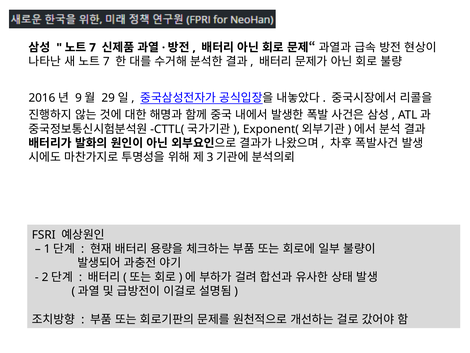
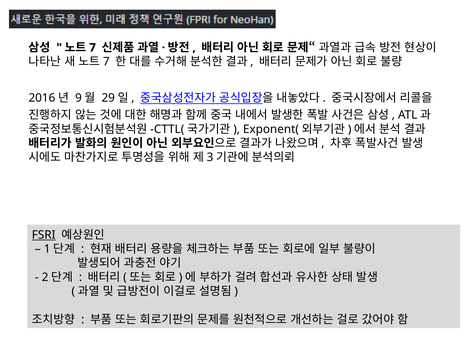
FSRI underline: none -> present (44, 235)
